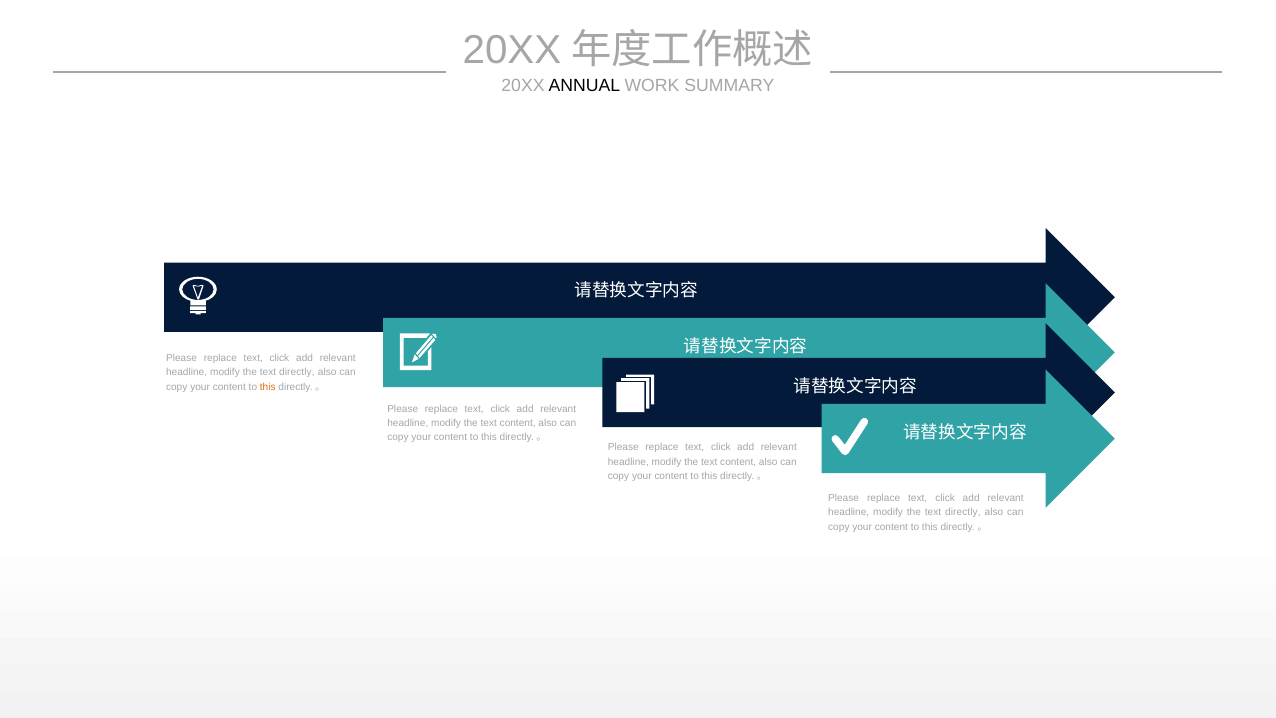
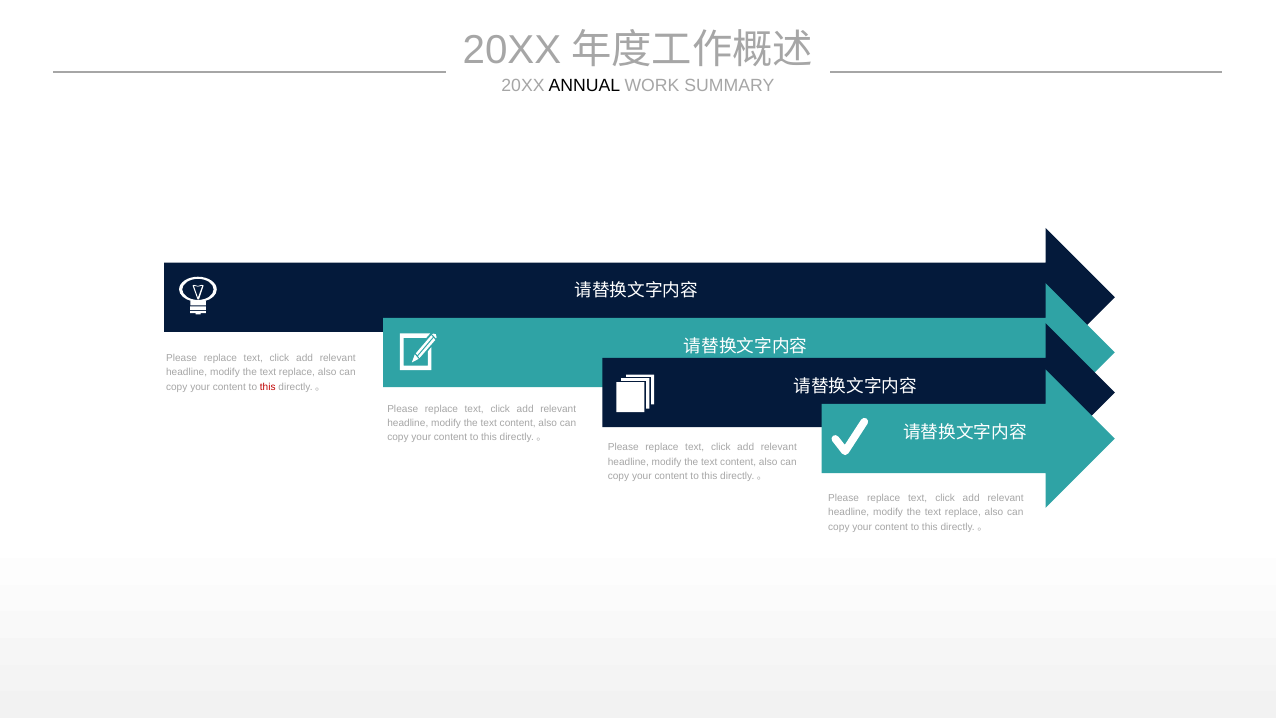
directly: directly -> replace (297, 372)
this colour: orange -> red (268, 387)
directly: directly -> replace (963, 512)
